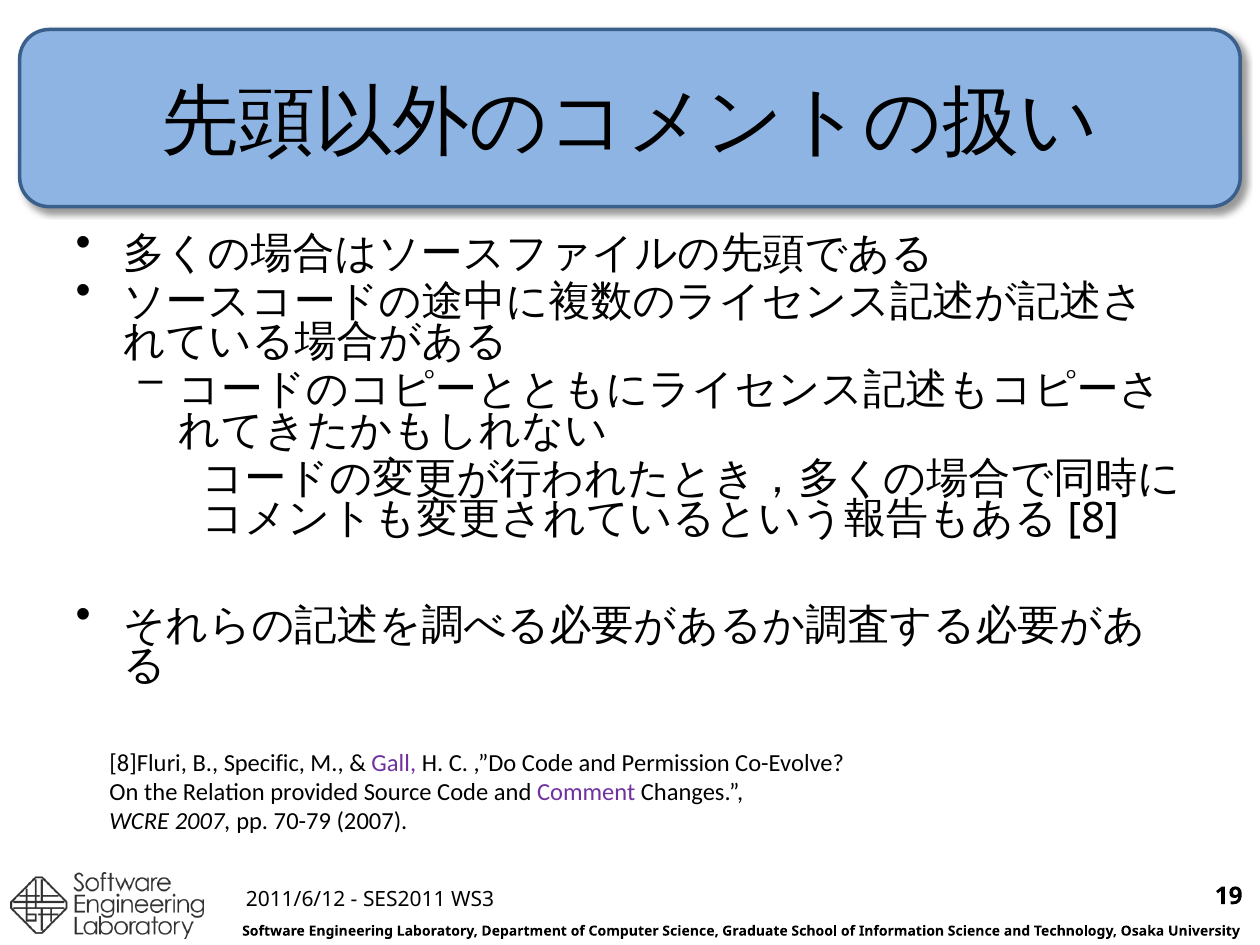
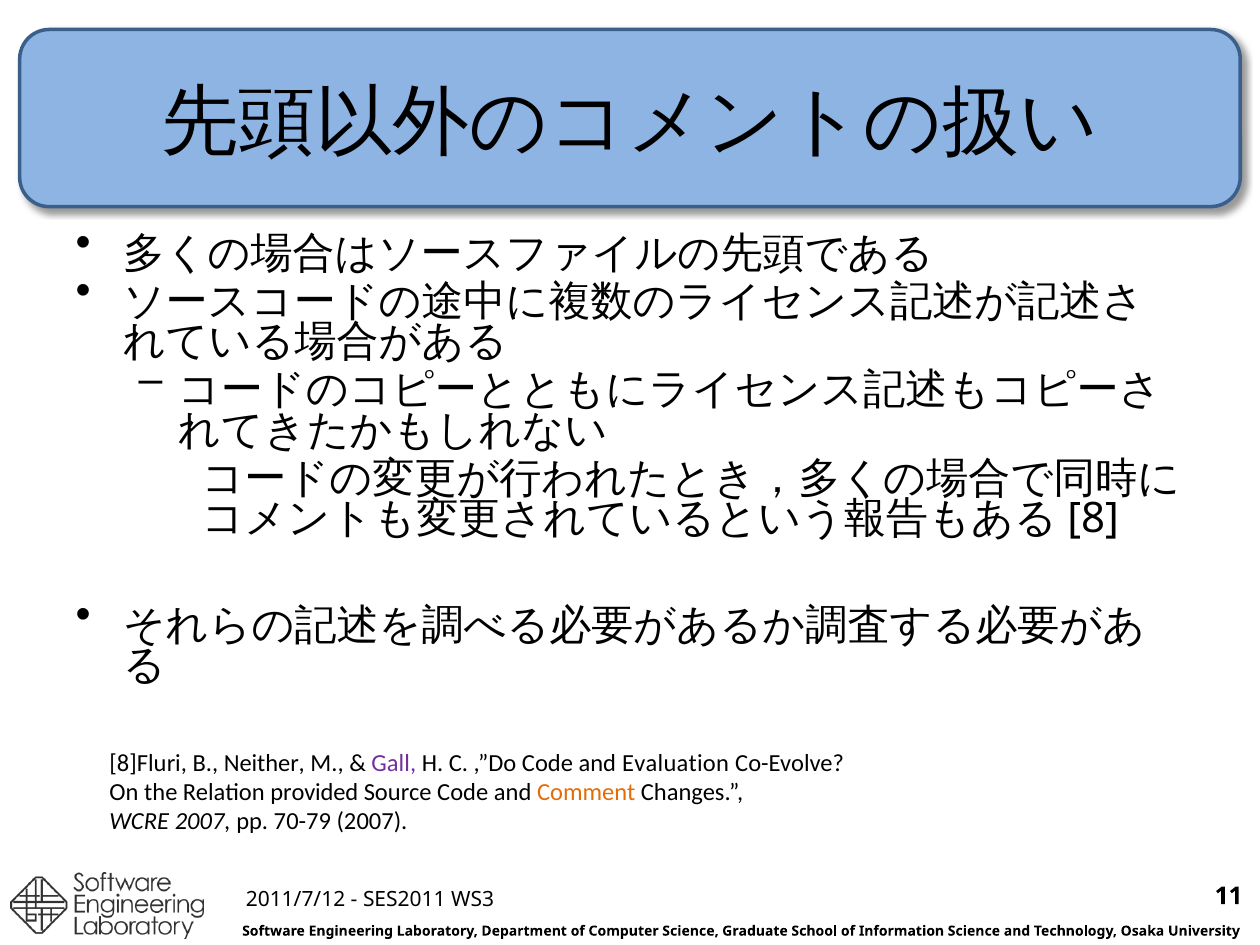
Specific: Specific -> Neither (264, 763)
Permission: Permission -> Evaluation (676, 763)
Comment colour: purple -> orange (586, 792)
2011/6/12: 2011/6/12 -> 2011/7/12 (296, 900)
19: 19 -> 11 (1229, 896)
